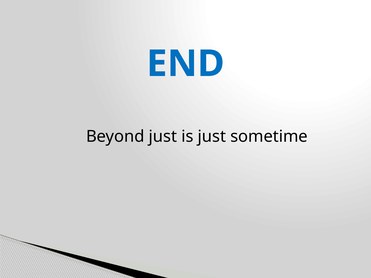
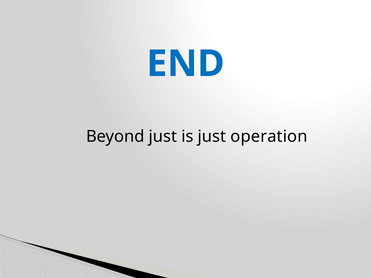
sometime: sometime -> operation (269, 137)
